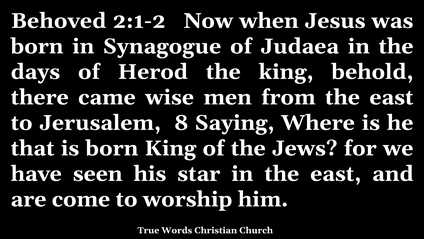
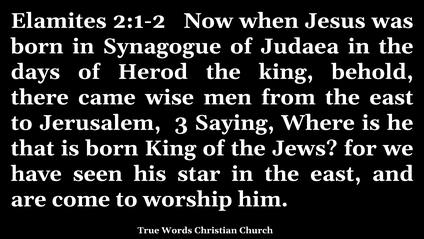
Behoved: Behoved -> Elamites (59, 21)
8: 8 -> 3 (181, 123)
